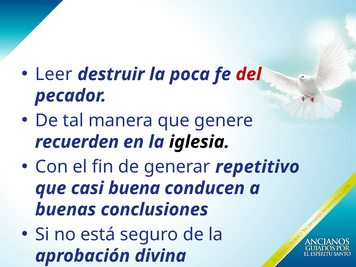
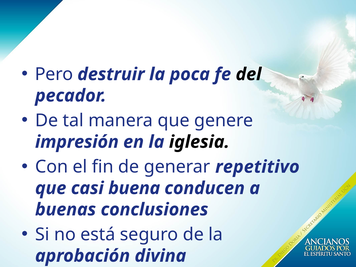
Leer: Leer -> Pero (54, 74)
del colour: red -> black (249, 74)
recuerden: recuerden -> impresión (77, 142)
